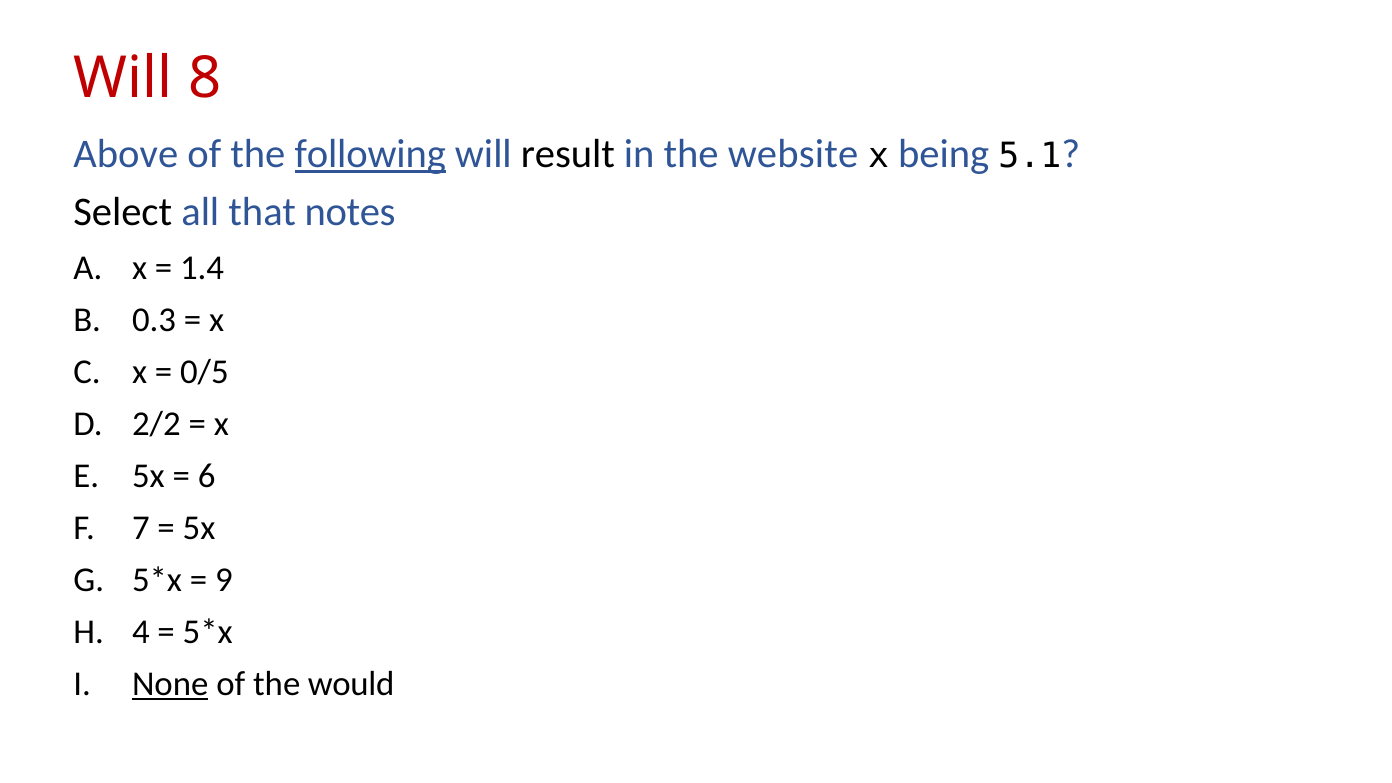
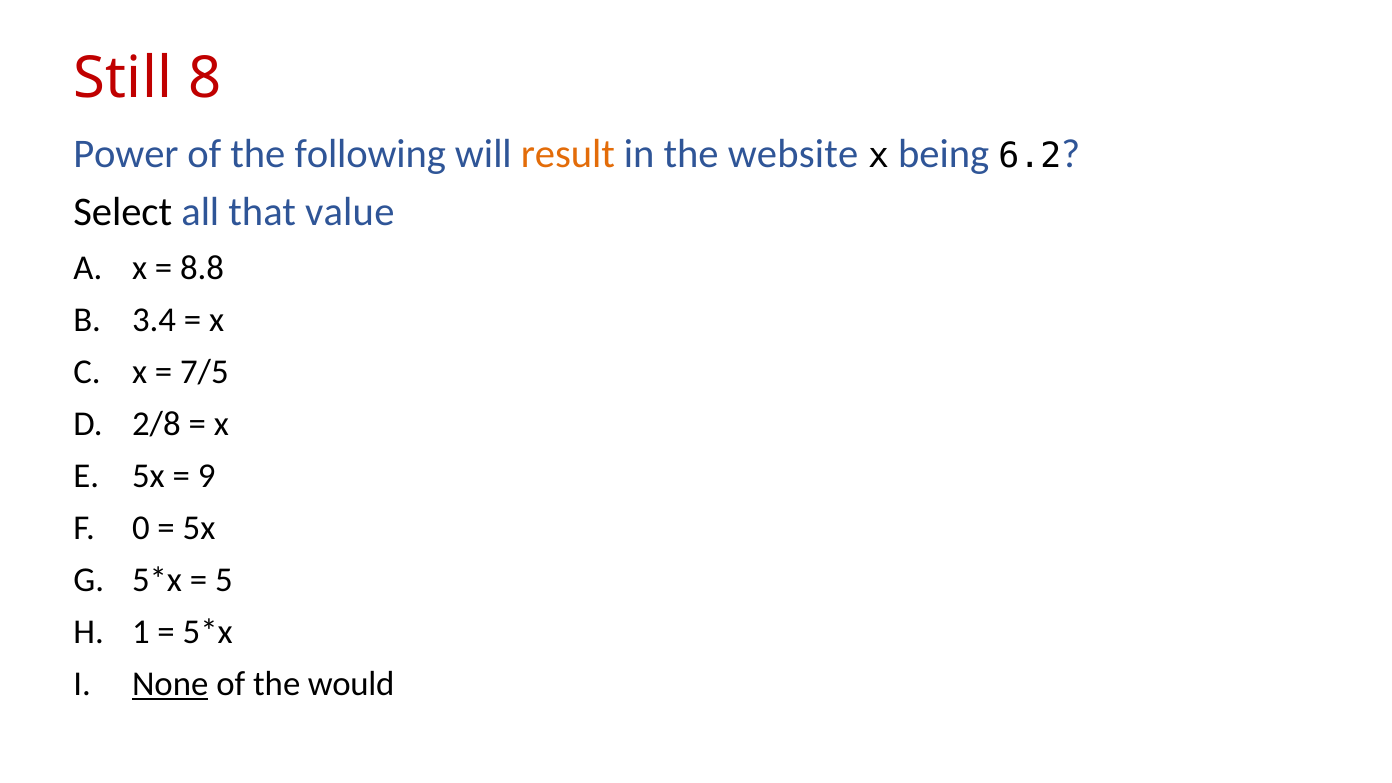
Will: Will -> Still (123, 78)
Above: Above -> Power (126, 154)
following underline: present -> none (370, 154)
result colour: black -> orange (568, 154)
5.1: 5.1 -> 6.2 (1030, 156)
notes: notes -> value (350, 212)
1.4: 1.4 -> 8.8 (202, 268)
0.3: 0.3 -> 3.4 (154, 320)
0/5: 0/5 -> 7/5 (204, 372)
2/2: 2/2 -> 2/8 (156, 424)
6: 6 -> 9 (207, 476)
7: 7 -> 0 (141, 528)
9: 9 -> 5 (224, 580)
4: 4 -> 1 (141, 632)
